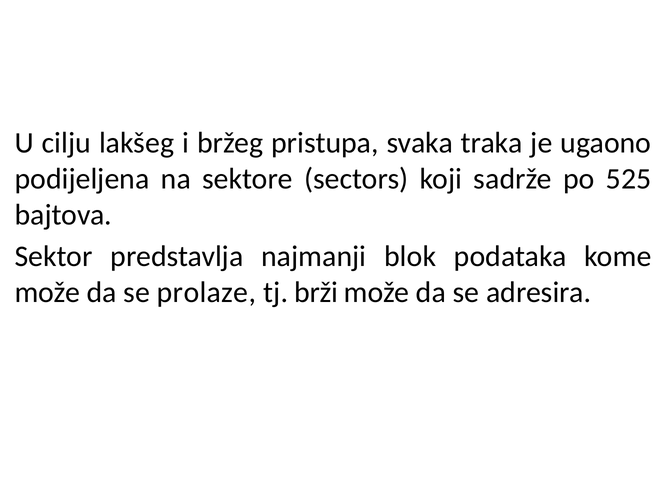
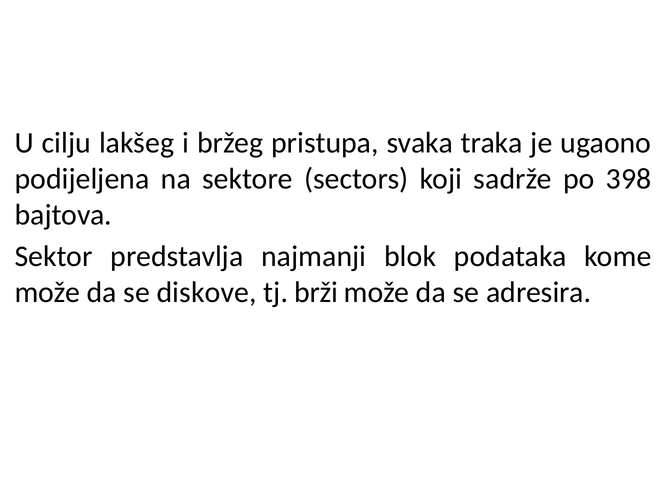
525: 525 -> 398 (629, 179)
prolaze: prolaze -> diskove (207, 292)
